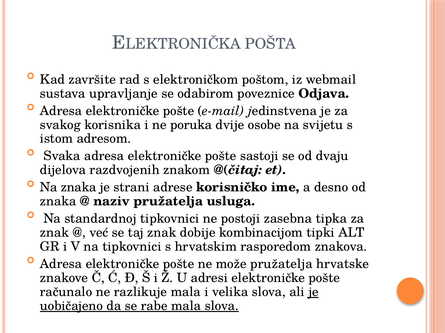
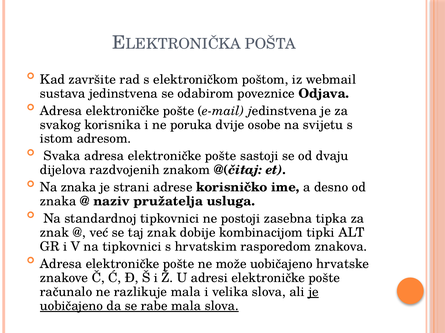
sustava upravljanje: upravljanje -> jedinstvena (123, 94)
može pružatelja: pružatelja -> uobičajeno (281, 264)
